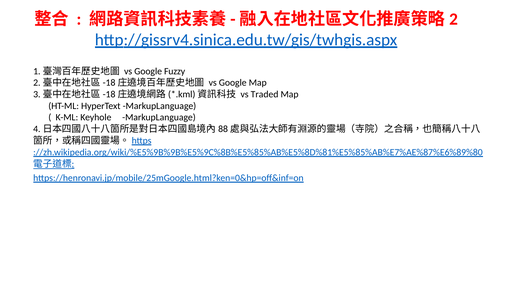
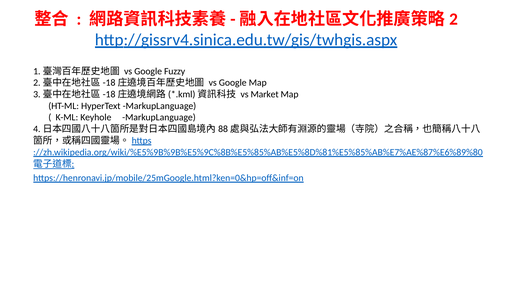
Traded: Traded -> Market (265, 94)
